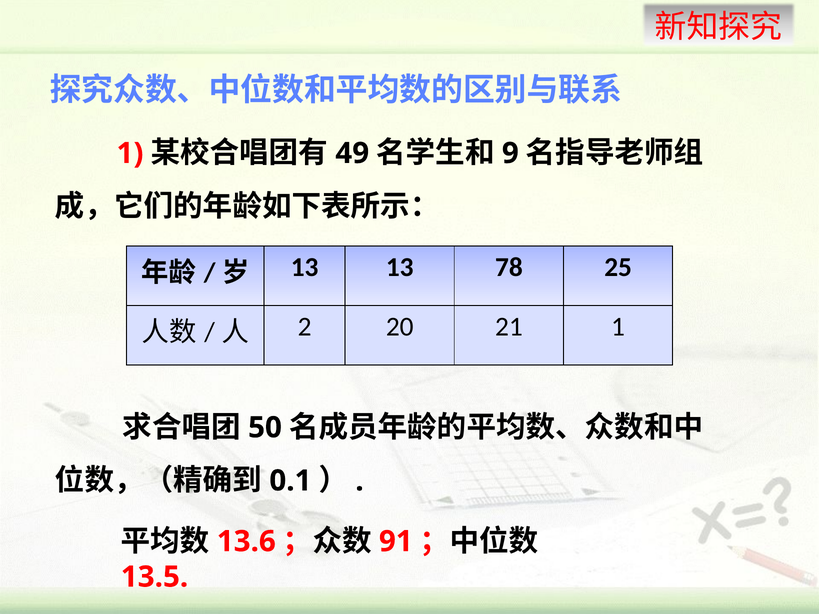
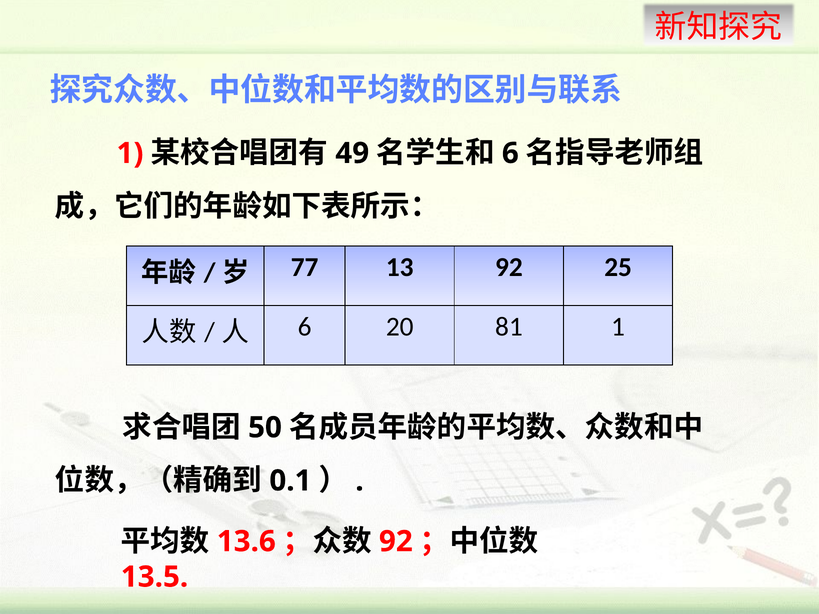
9: 9 -> 6 (510, 153)
13: 13 -> 77 (305, 267)
13 78: 78 -> 92 (509, 267)
2: 2 -> 6 (305, 327)
21: 21 -> 81 (509, 327)
91: 91 -> 92 (396, 542)
